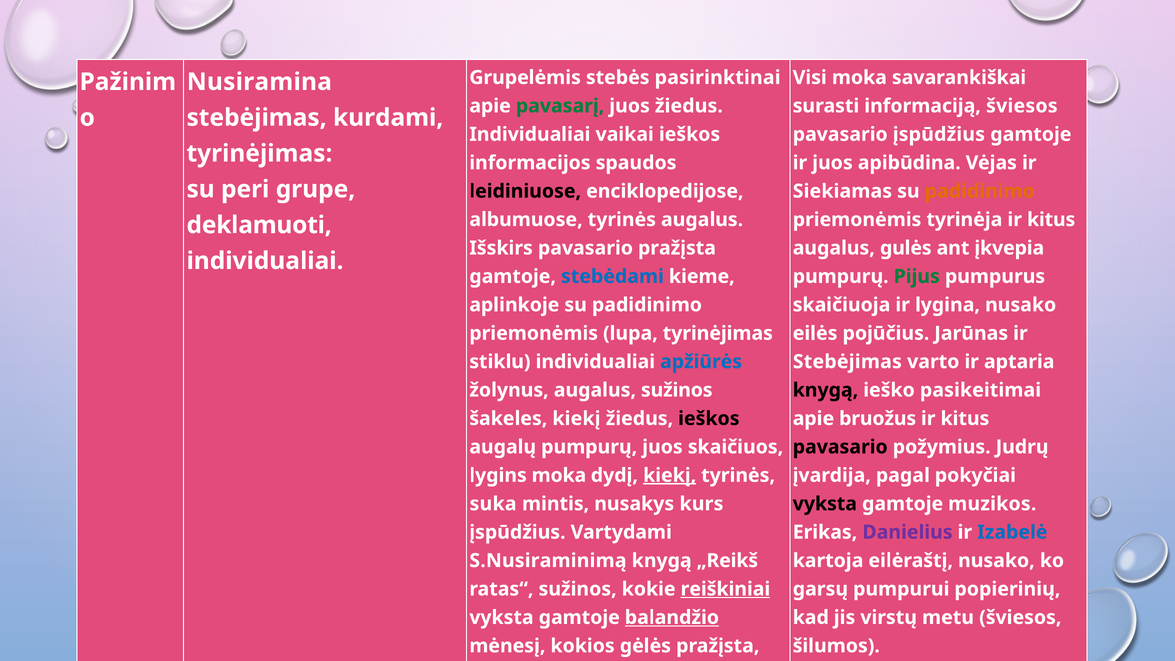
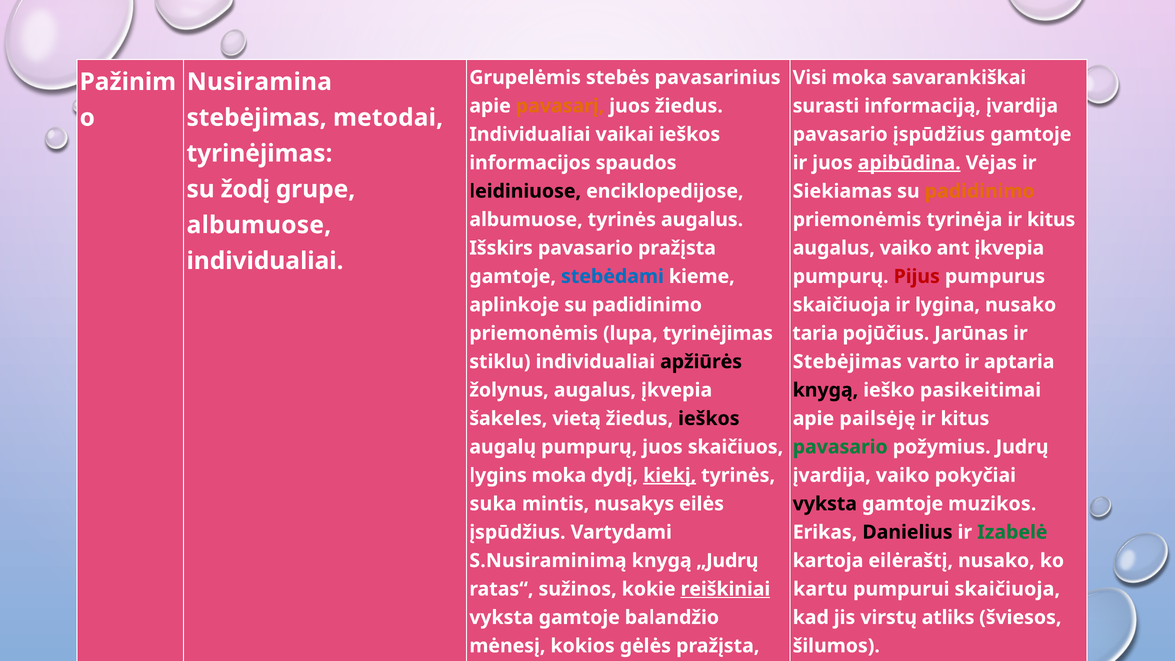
pasirinktinai: pasirinktinai -> pavasarinius (718, 78)
pavasarį colour: green -> orange (560, 106)
informaciją šviesos: šviesos -> įvardija (1022, 106)
kurdami: kurdami -> metodai (388, 118)
apibūdina underline: none -> present (909, 163)
su peri: peri -> žodį (245, 189)
deklamuoti: deklamuoti -> albumuose (259, 225)
augalus gulės: gulės -> vaiko (906, 248)
Pijus colour: green -> red (917, 276)
eilės: eilės -> taria (815, 333)
apžiūrės colour: blue -> black (701, 362)
augalus sužinos: sužinos -> įkvepia (677, 390)
šakeles kiekį: kiekį -> vietą (577, 419)
bruožus: bruožus -> pailsėję (877, 419)
pavasario colour: black -> green (840, 447)
įvardija pagal: pagal -> vaiko (903, 475)
kurs: kurs -> eilės (702, 504)
Danielius colour: purple -> black (907, 532)
Izabelė colour: blue -> green (1012, 532)
„Reikš: „Reikš -> „Judrų (727, 561)
garsų: garsų -> kartu (820, 589)
pumpurui popierinių: popierinių -> skaičiuoja (1007, 589)
balandžio underline: present -> none (672, 617)
metu: metu -> atliks (948, 617)
